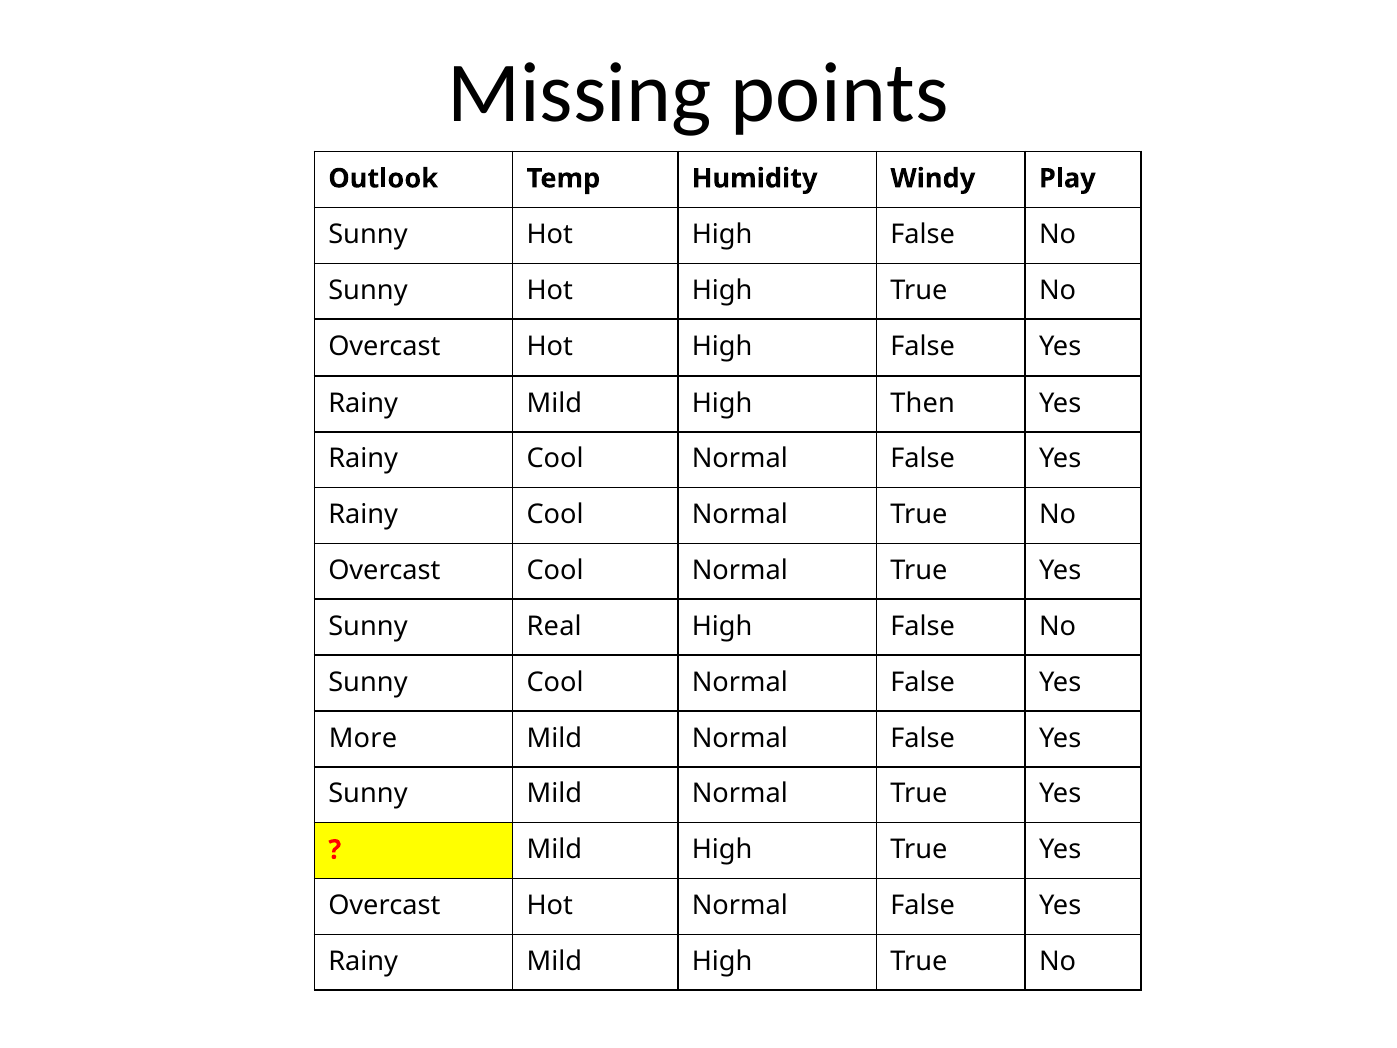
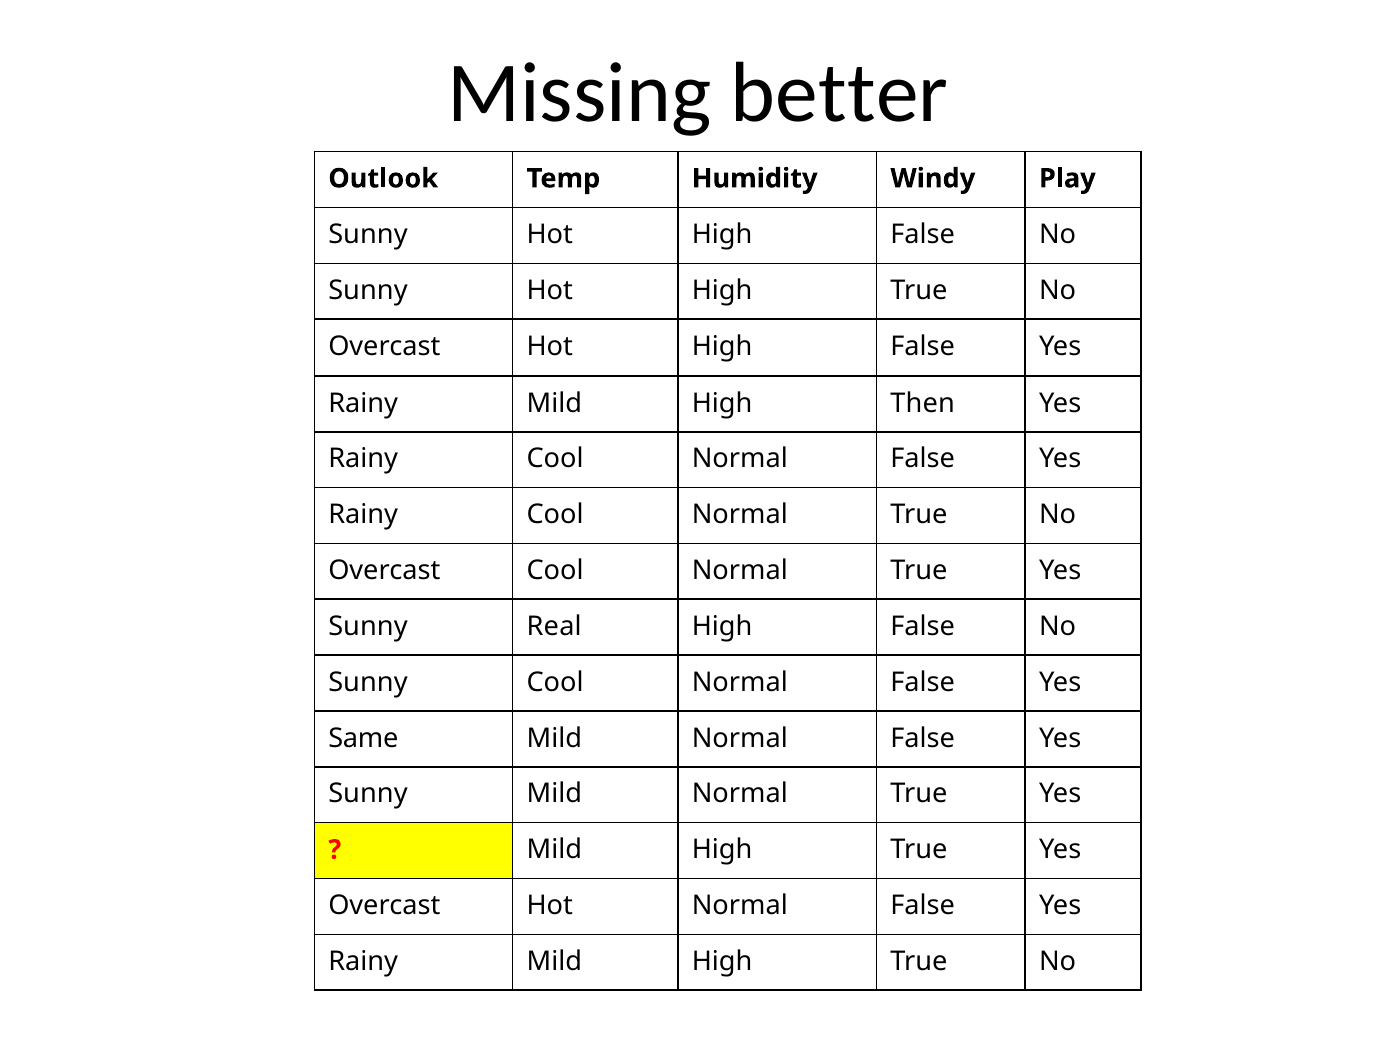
points: points -> better (840, 93)
More: More -> Same (363, 738)
